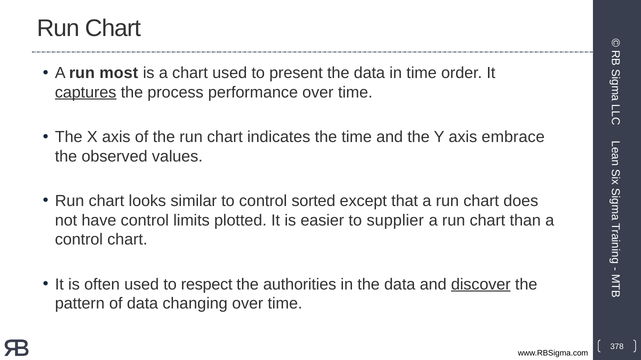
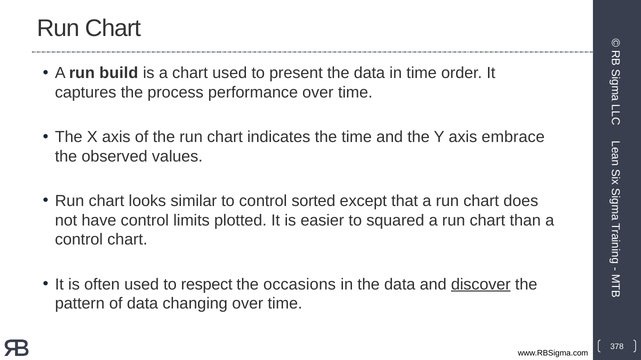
most: most -> build (119, 73)
captures underline: present -> none (86, 92)
supplier: supplier -> squared (395, 221)
authorities: authorities -> occasions (300, 285)
